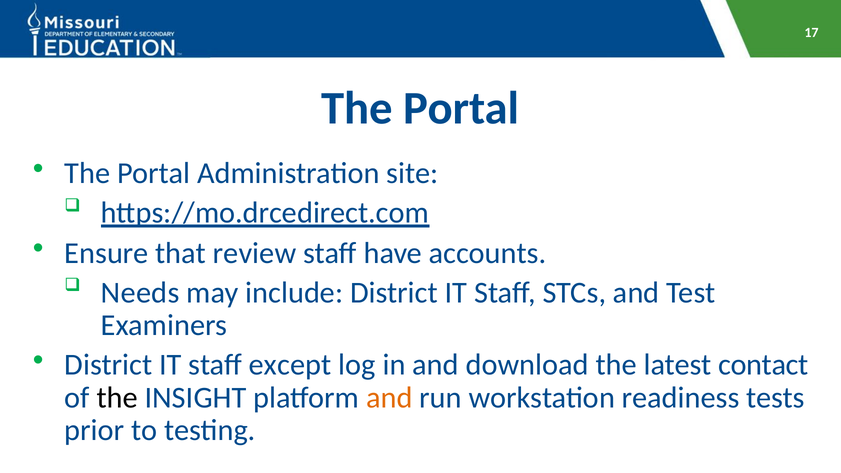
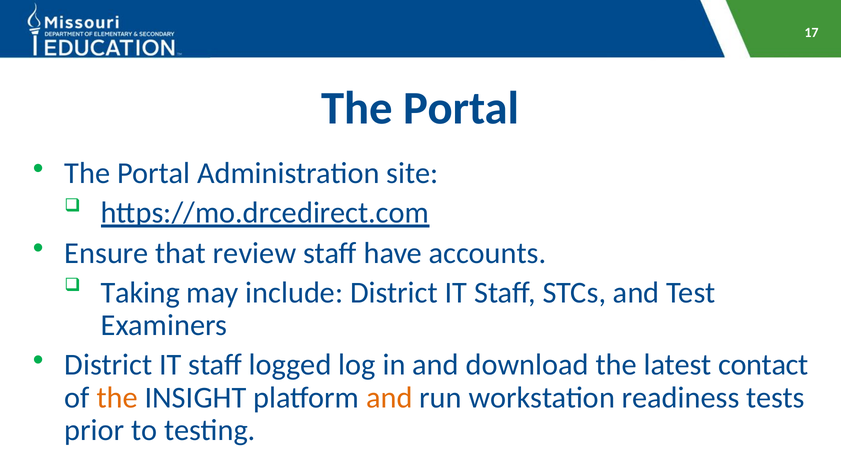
Needs: Needs -> Taking (140, 293)
except: except -> logged (290, 365)
the colour: black -> orange (117, 398)
